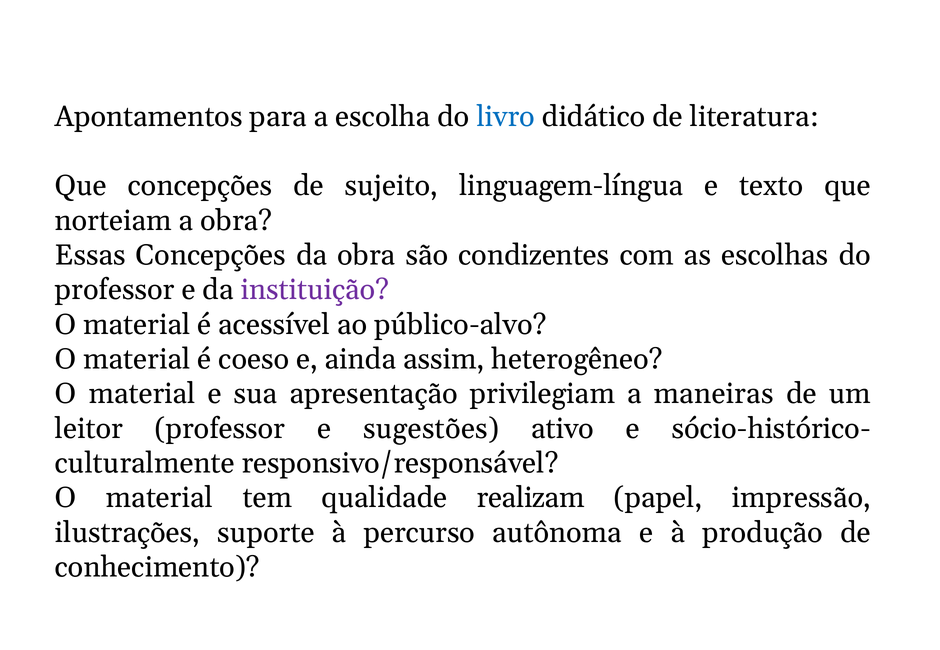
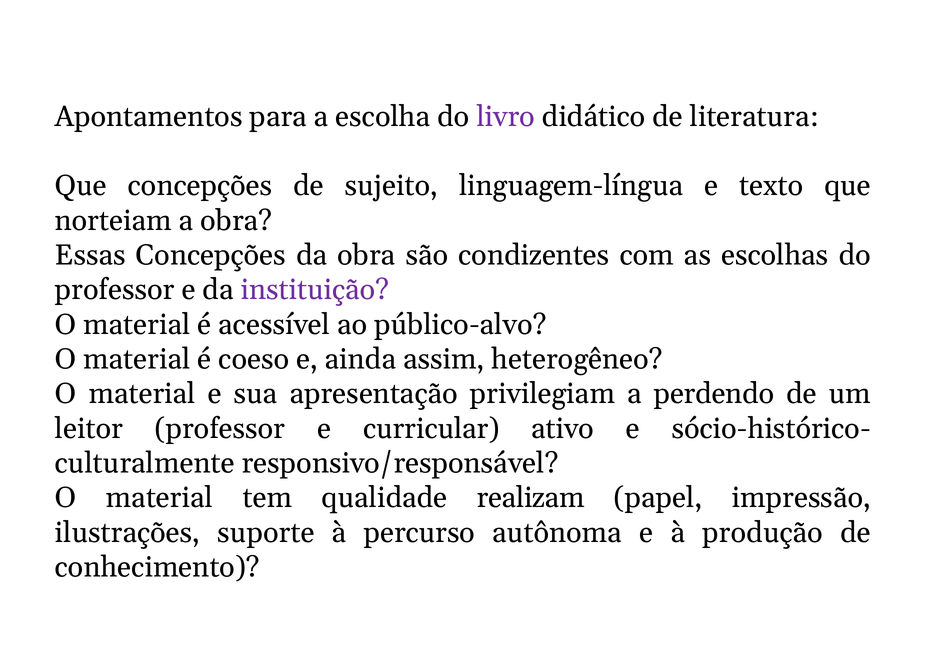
livro colour: blue -> purple (506, 117)
maneiras: maneiras -> perdendo (714, 394)
sugestões: sugestões -> curricular (431, 429)
